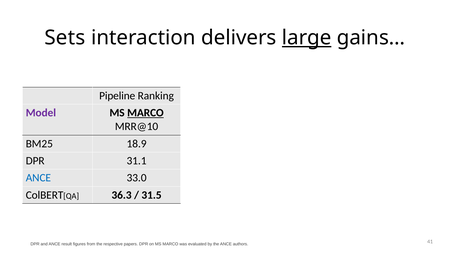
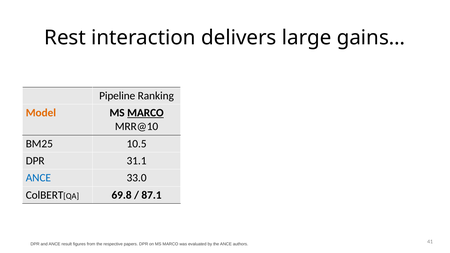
Sets: Sets -> Rest (65, 38)
large underline: present -> none (307, 38)
Model colour: purple -> orange (41, 113)
18.9: 18.9 -> 10.5 (137, 144)
36.3: 36.3 -> 69.8 (122, 195)
31.5: 31.5 -> 87.1 (152, 195)
